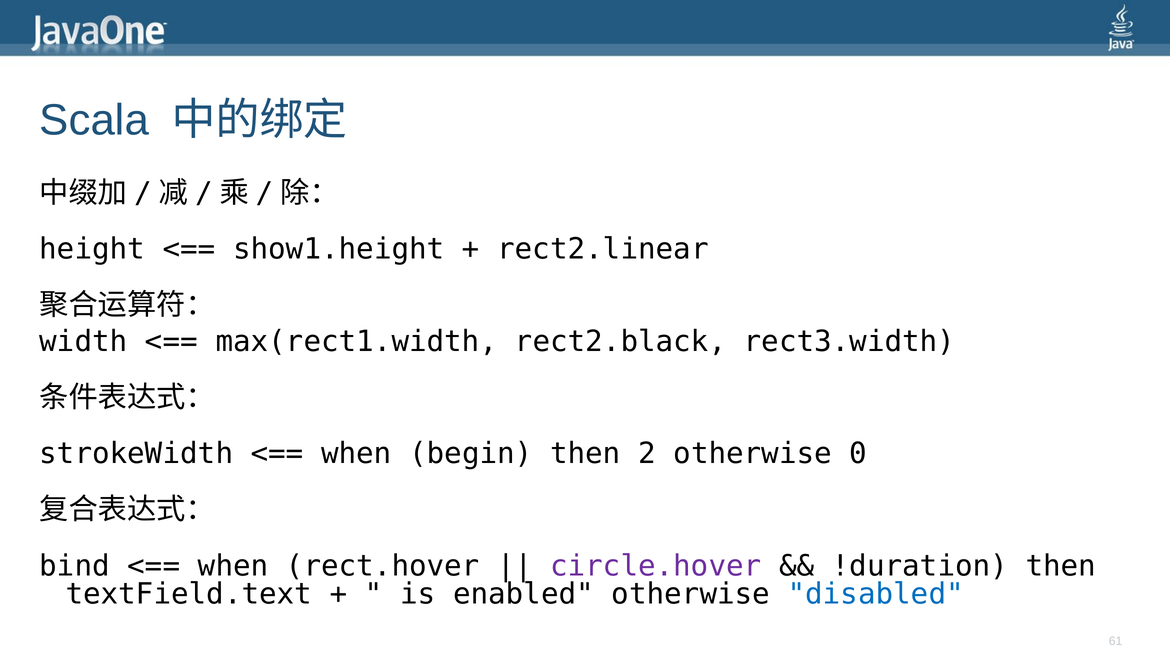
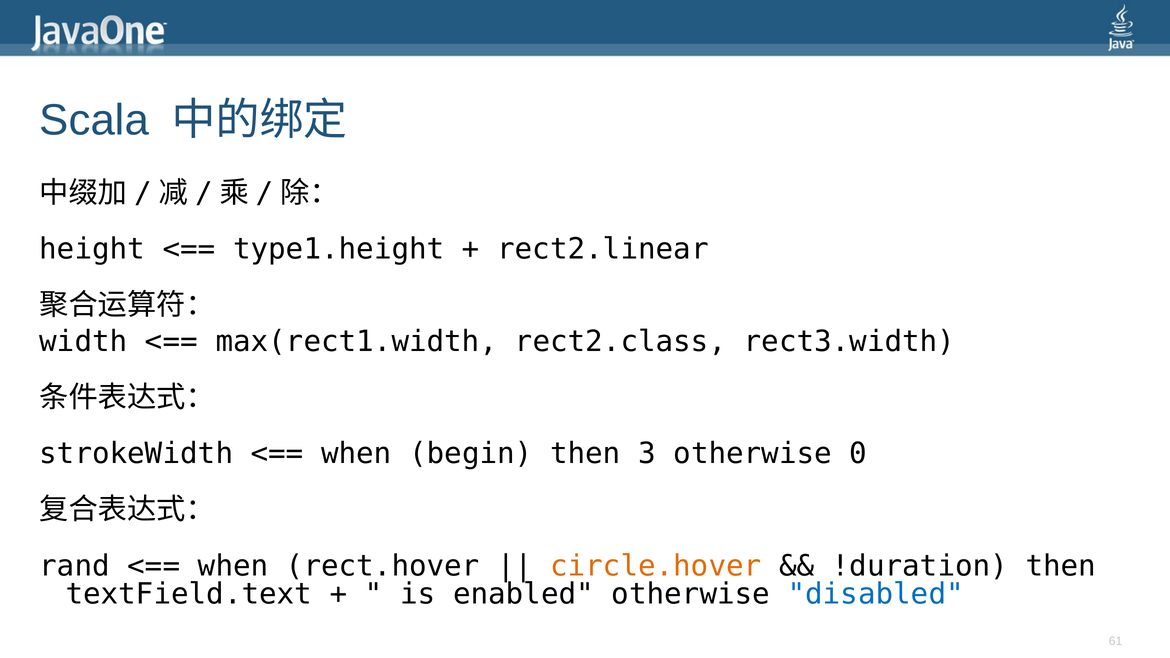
show1.height: show1.height -> type1.height (339, 249)
rect2.black: rect2.black -> rect2.class (621, 342)
2: 2 -> 3 (647, 454)
bind: bind -> rand (75, 566)
circle.hover colour: purple -> orange (656, 566)
